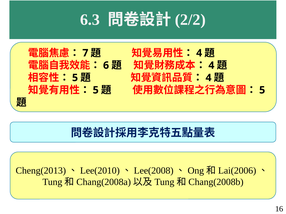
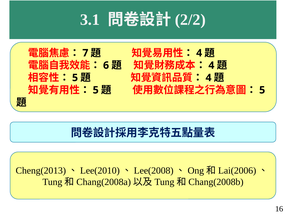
6.3: 6.3 -> 3.1 (90, 20)
